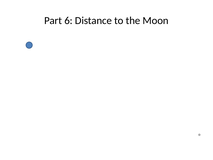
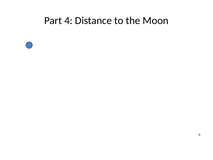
6: 6 -> 4 (68, 20)
